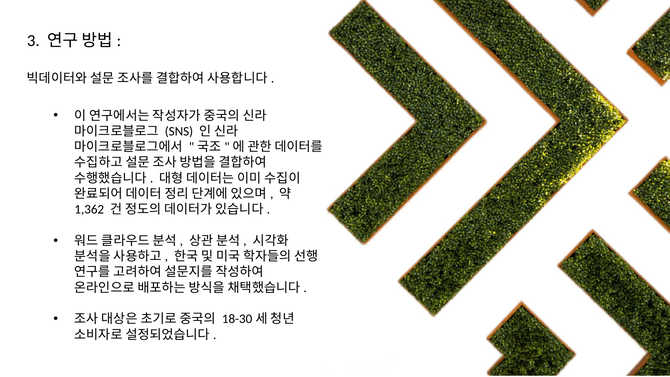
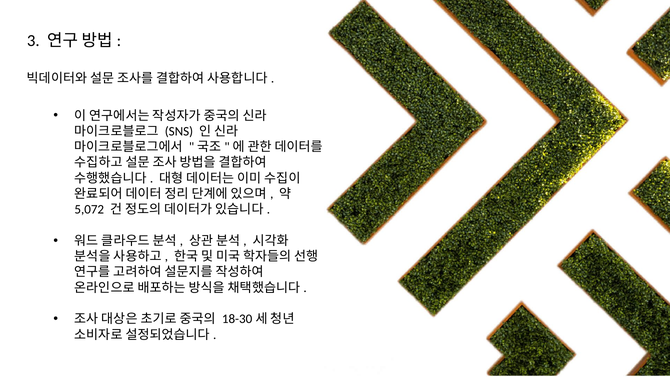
1,362: 1,362 -> 5,072 (89, 210)
